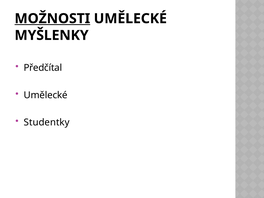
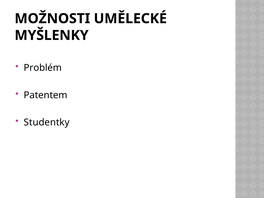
MOŽNOSTI underline: present -> none (52, 19)
Předčítal: Předčítal -> Problém (43, 68)
Umělecké: Umělecké -> Patentem (46, 95)
